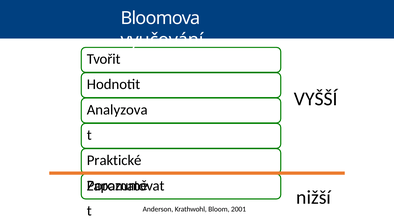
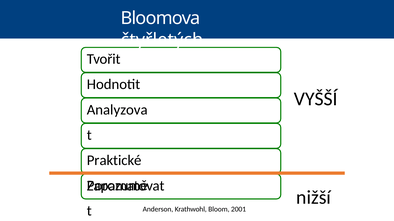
vyučování: vyučování -> čtyřletých (162, 40)
